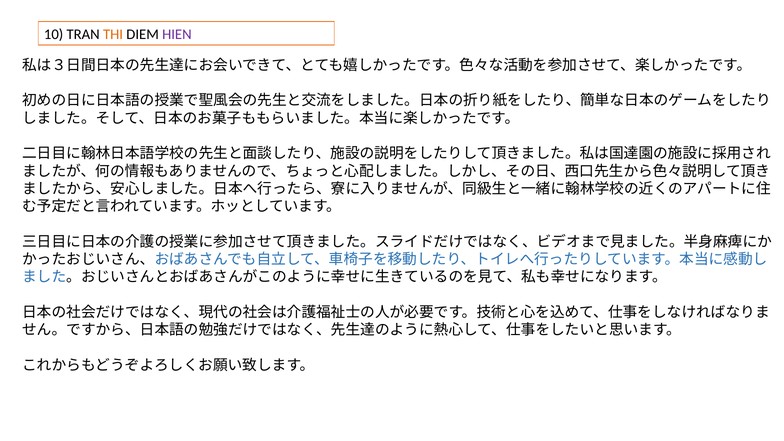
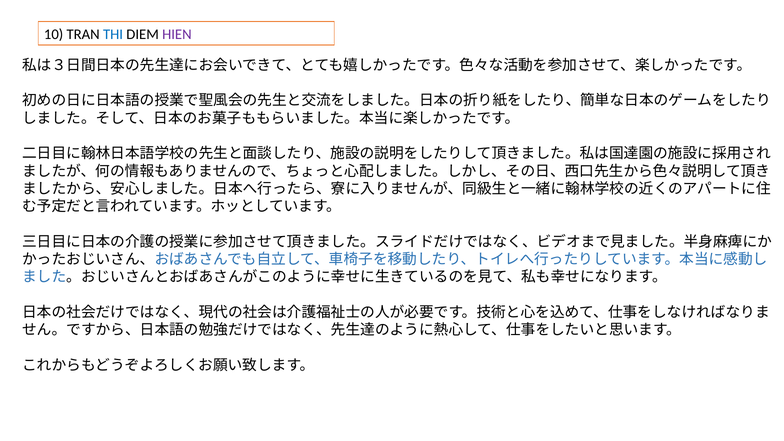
THI colour: orange -> blue (113, 34)
